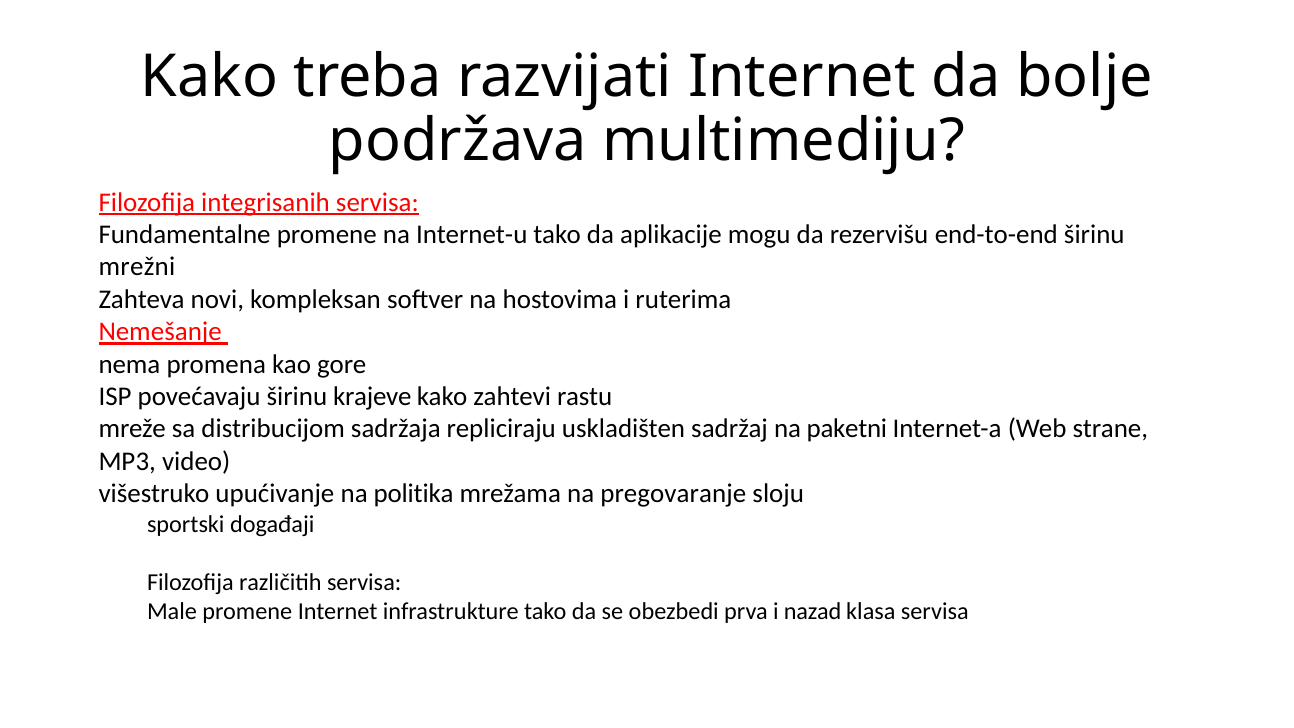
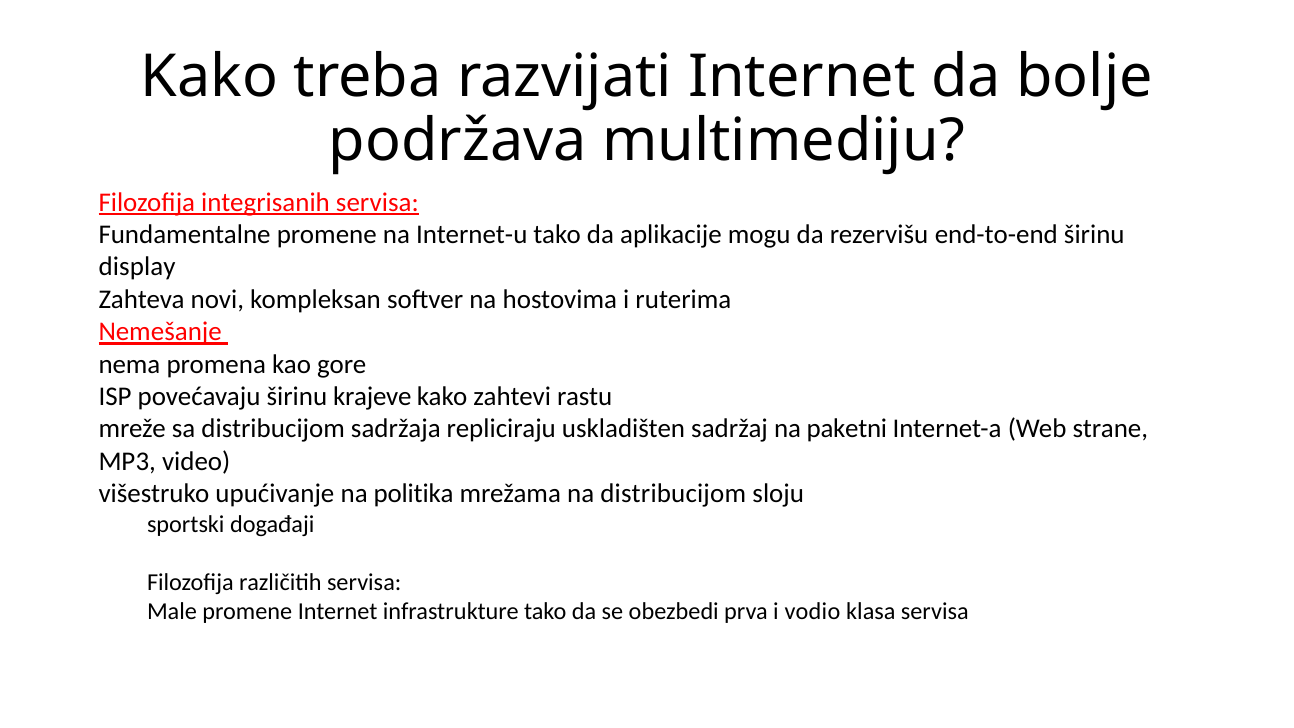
mrežni: mrežni -> display (137, 267)
na pregovaranje: pregovaranje -> distribucijom (673, 493)
nazad: nazad -> vodio (812, 611)
